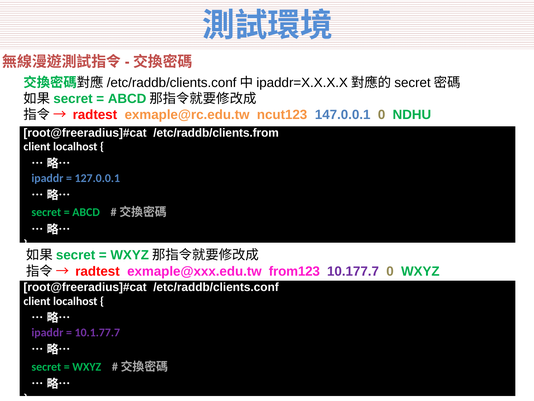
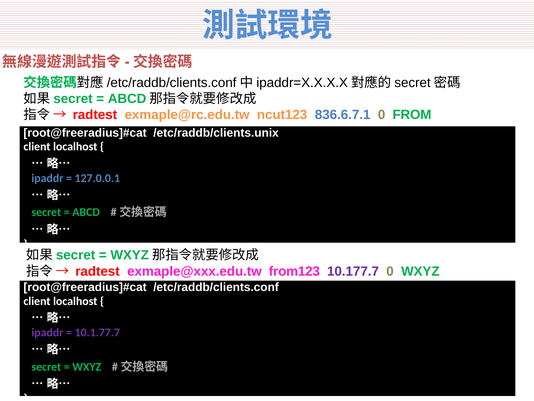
147.0.0.1: 147.0.0.1 -> 836.6.7.1 (343, 115)
NDHU: NDHU -> FROM (412, 115)
/etc/raddb/clients.from: /etc/raddb/clients.from -> /etc/raddb/clients.unix (216, 133)
